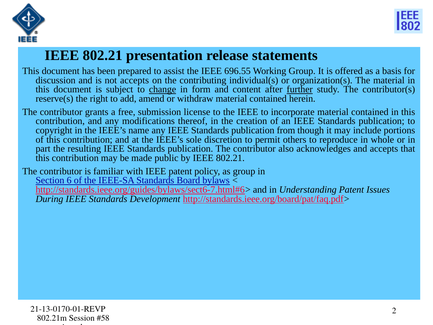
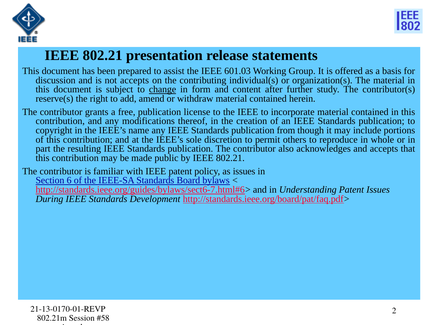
696.55: 696.55 -> 601.03 (238, 71)
further underline: present -> none (300, 89)
free submission: submission -> publication (160, 112)
as group: group -> issues (244, 171)
